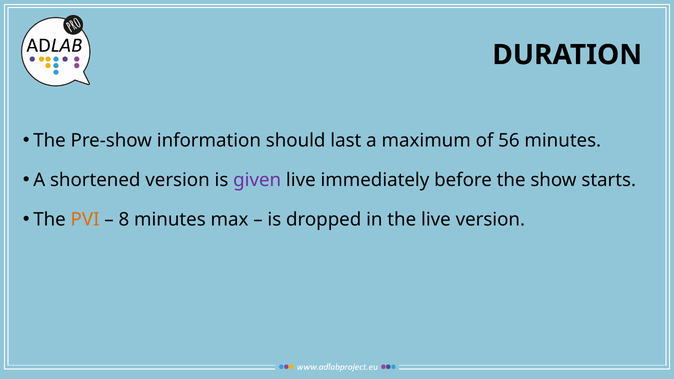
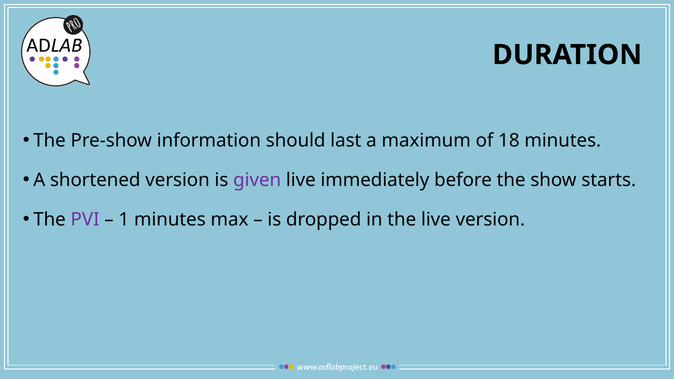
56: 56 -> 18 (509, 141)
PVI colour: orange -> purple (85, 220)
8: 8 -> 1 (124, 220)
